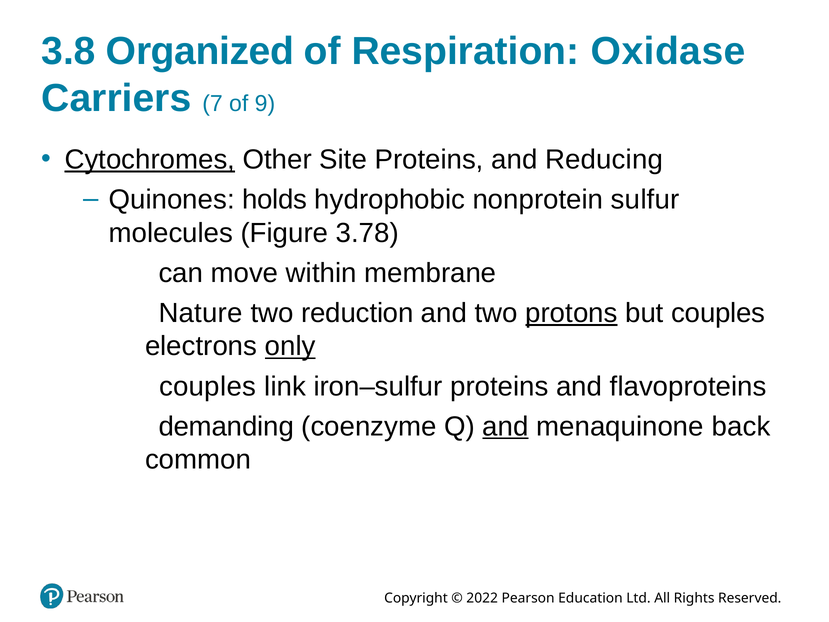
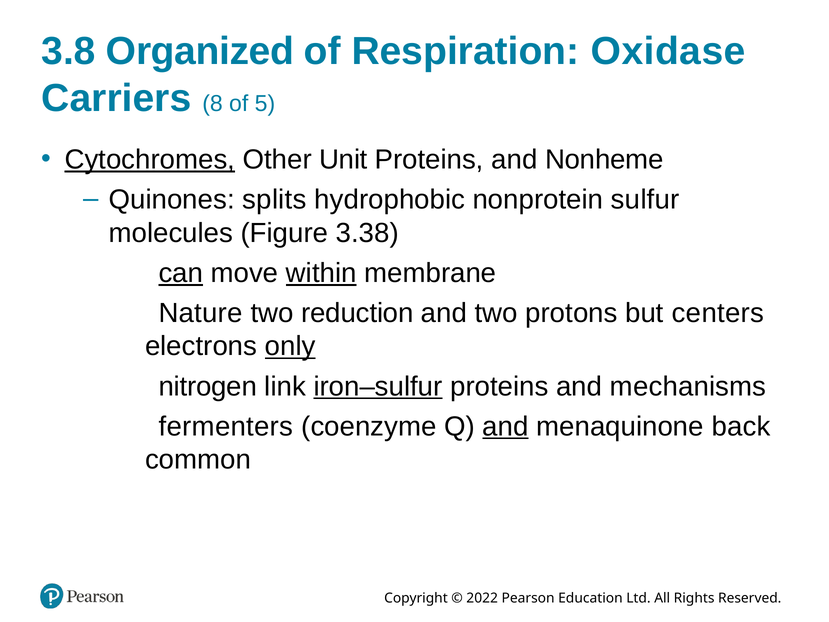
7: 7 -> 8 (213, 104)
9: 9 -> 5 (265, 104)
Site: Site -> Unit (343, 160)
Reducing: Reducing -> Nonheme (604, 160)
holds: holds -> splits (274, 200)
3.78: 3.78 -> 3.38 (367, 233)
can underline: none -> present (181, 273)
within underline: none -> present (321, 273)
protons underline: present -> none (571, 313)
but couples: couples -> centers (718, 313)
couples: couples -> nitrogen (208, 386)
iron–sulfur underline: none -> present (378, 386)
flavoproteins: flavoproteins -> mechanisms (688, 386)
demanding: demanding -> fermenters (226, 426)
